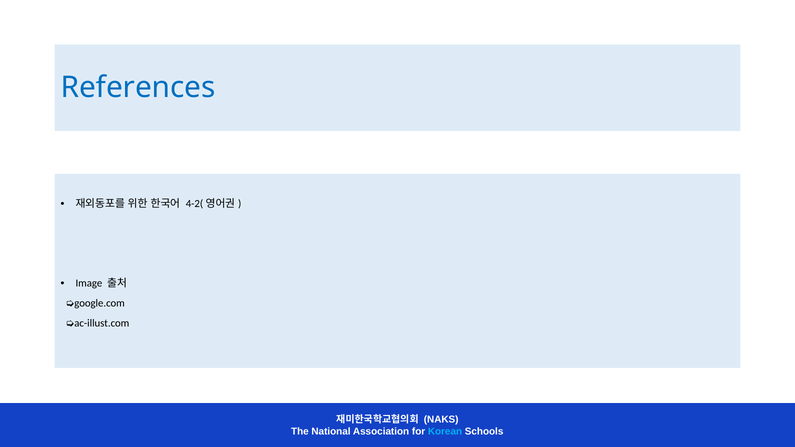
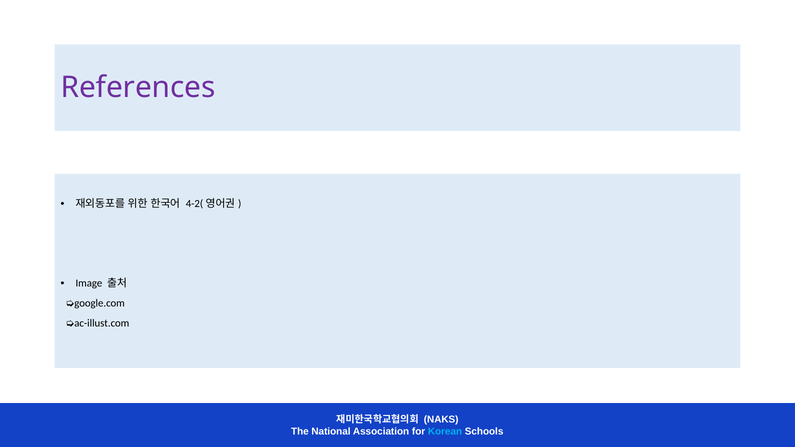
References colour: blue -> purple (138, 88)
